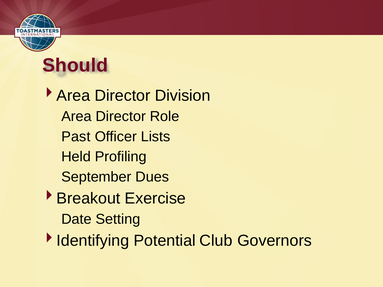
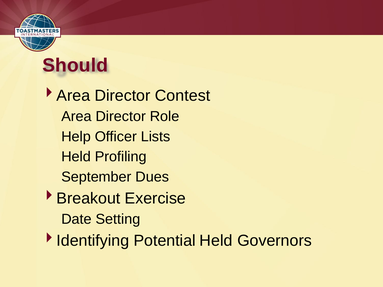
Division: Division -> Contest (183, 96)
Past: Past -> Help (76, 137)
Potential Club: Club -> Held (216, 241)
